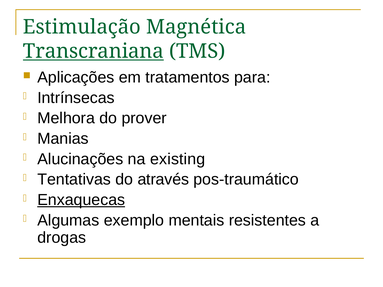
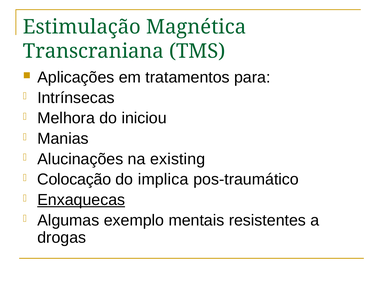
Transcraniana underline: present -> none (93, 51)
prover: prover -> iniciou (144, 118)
Tentativas: Tentativas -> Colocação (74, 180)
através: através -> implica (163, 180)
